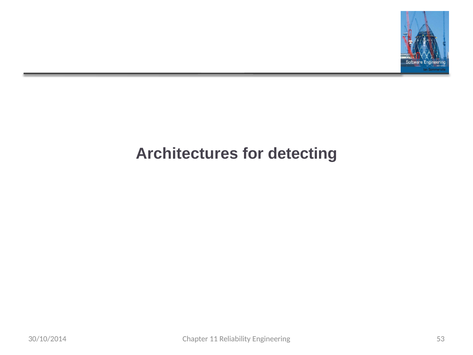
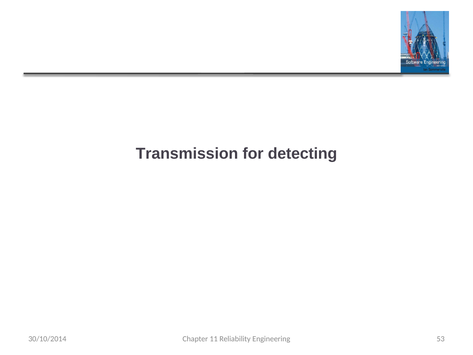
Architectures: Architectures -> Transmission (187, 153)
